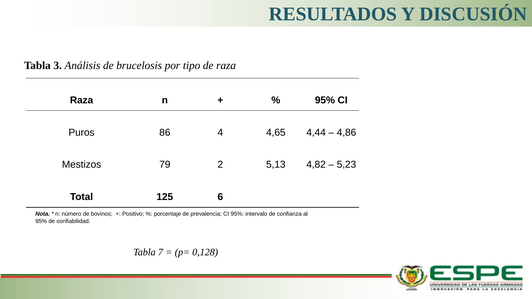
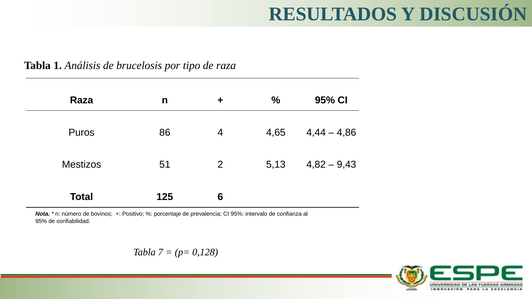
3: 3 -> 1 (58, 66)
79: 79 -> 51 (165, 165)
5,23: 5,23 -> 9,43 (346, 165)
